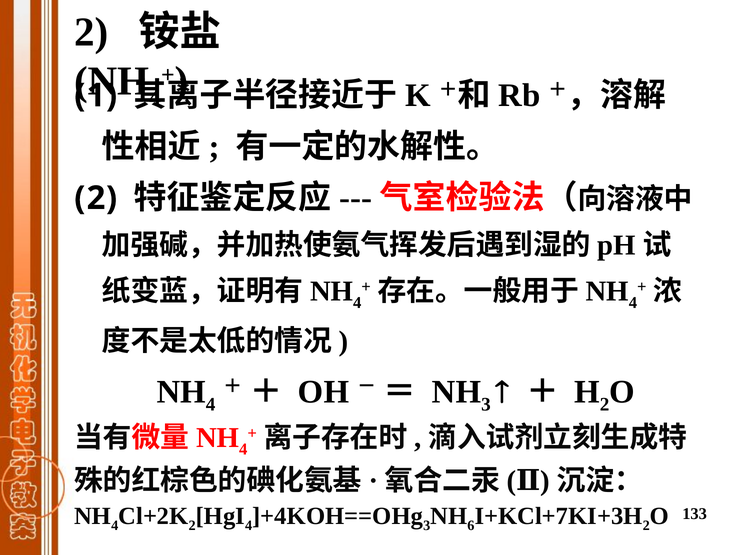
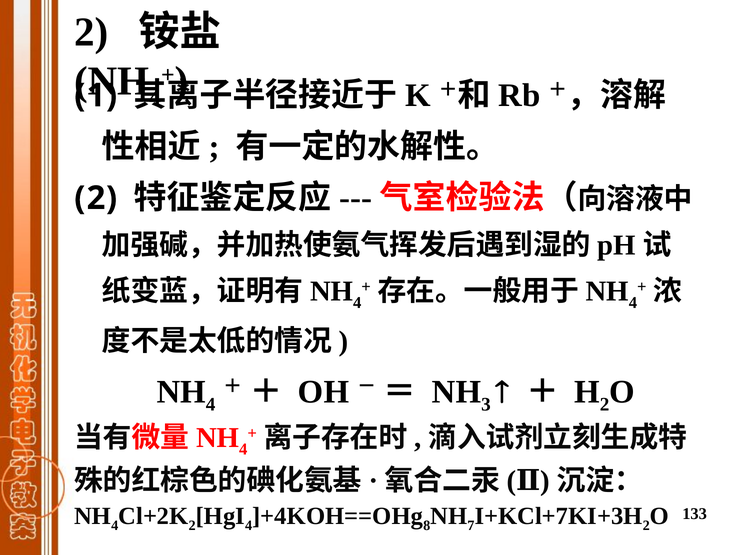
3: 3 -> 8 (427, 525)
6: 6 -> 7 (471, 525)
